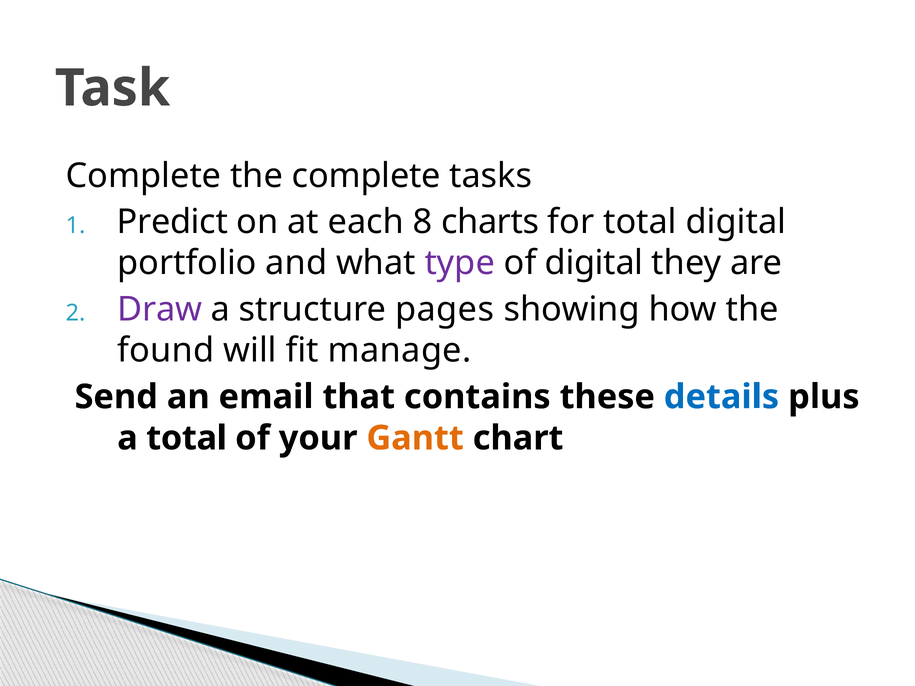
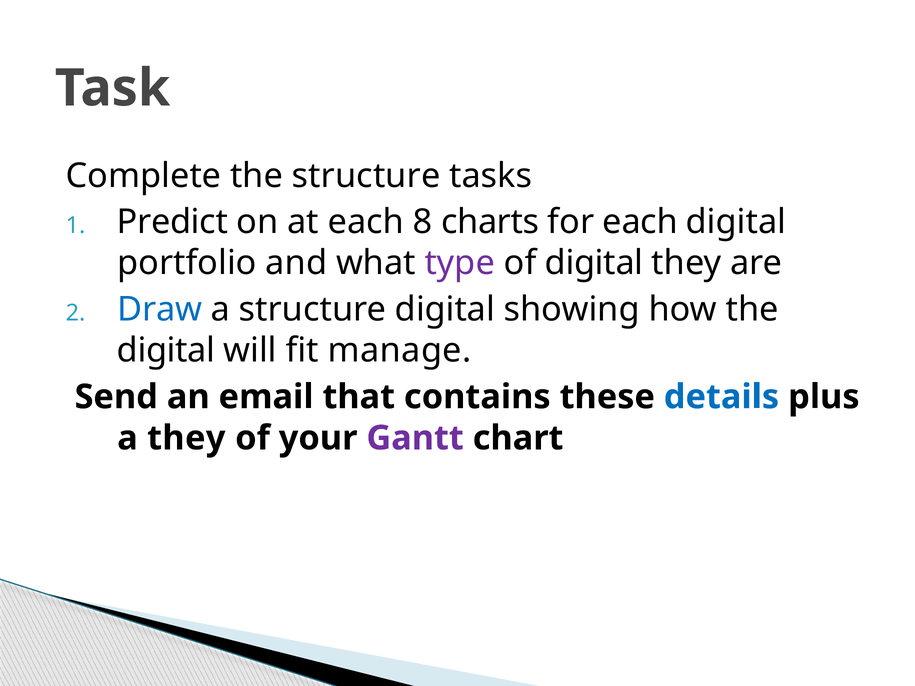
the complete: complete -> structure (366, 176)
for total: total -> each (640, 222)
Draw colour: purple -> blue (160, 310)
structure pages: pages -> digital (445, 310)
found: found -> digital (166, 351)
a total: total -> they (186, 438)
Gantt colour: orange -> purple (415, 438)
